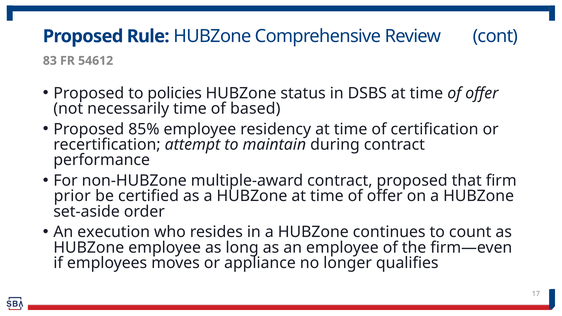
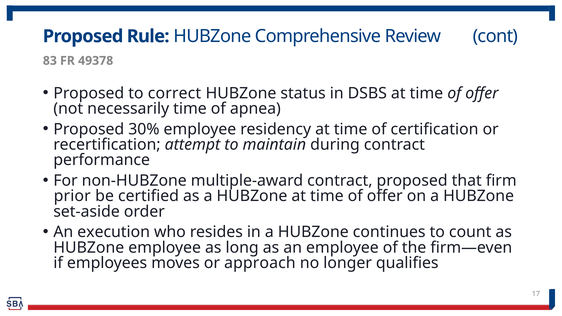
54612: 54612 -> 49378 (96, 61)
policies: policies -> correct (174, 93)
based: based -> apnea (255, 109)
85%: 85% -> 30% (144, 129)
appliance: appliance -> approach (260, 263)
